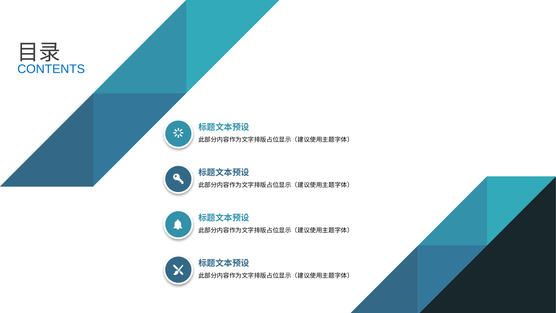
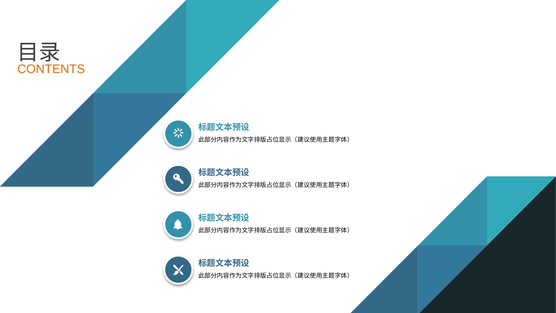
CONTENTS colour: blue -> orange (51, 69)
